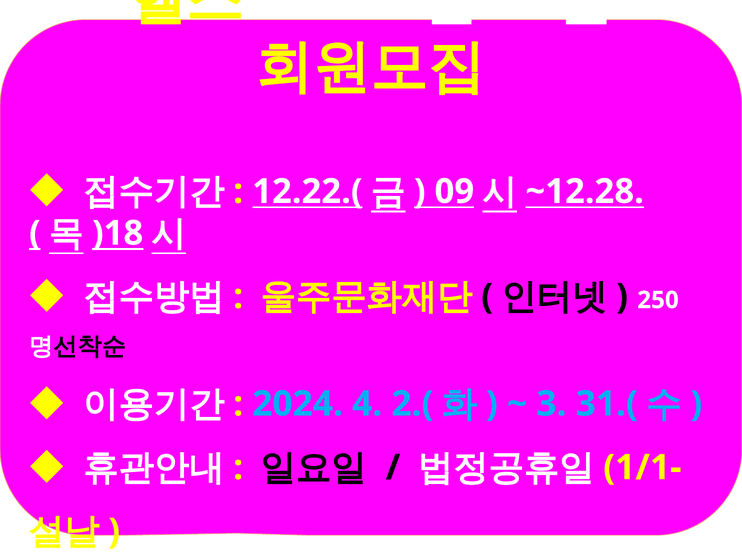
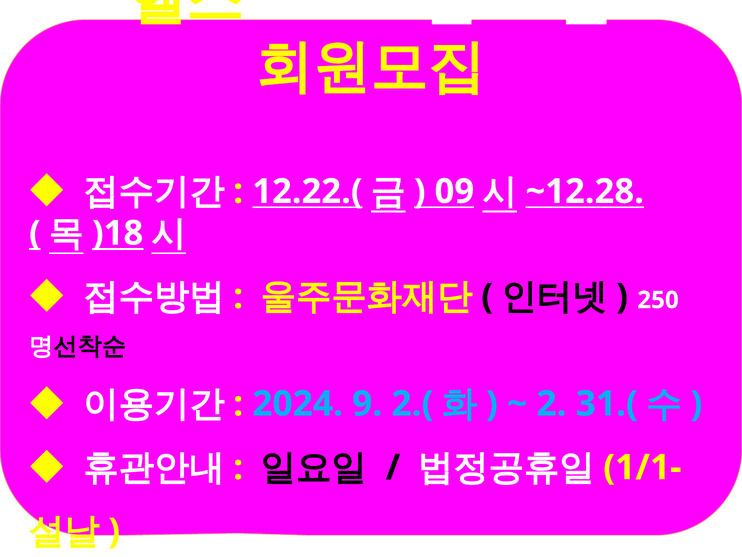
4: 4 -> 9 (367, 404)
3: 3 -> 2 (551, 404)
